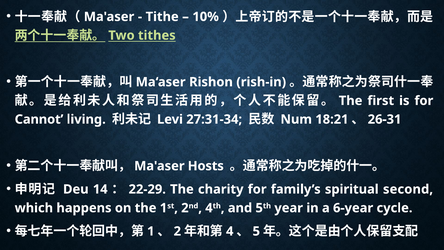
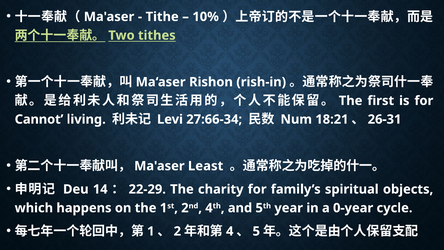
27:31-34: 27:31-34 -> 27:66-34 (214, 119)
Hosts: Hosts -> Least (206, 166)
second: second -> objects (408, 189)
6-year: 6-year -> 0-year (353, 208)
